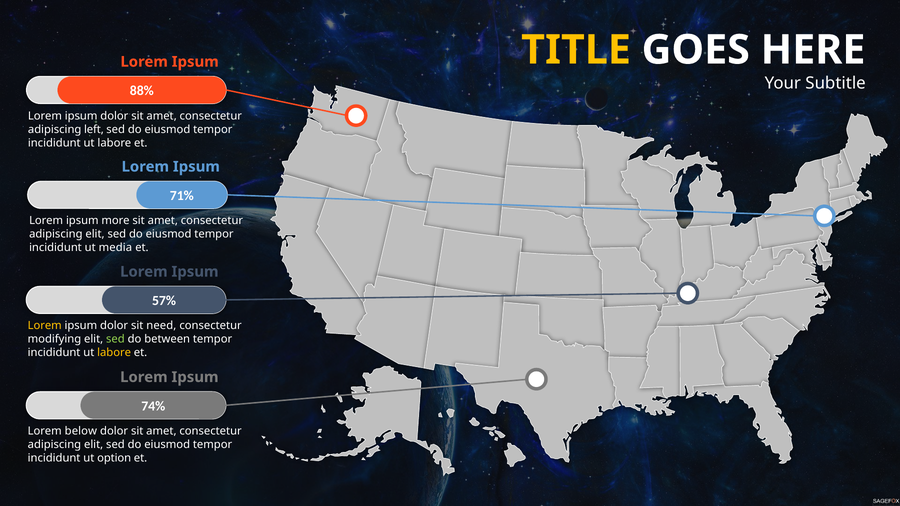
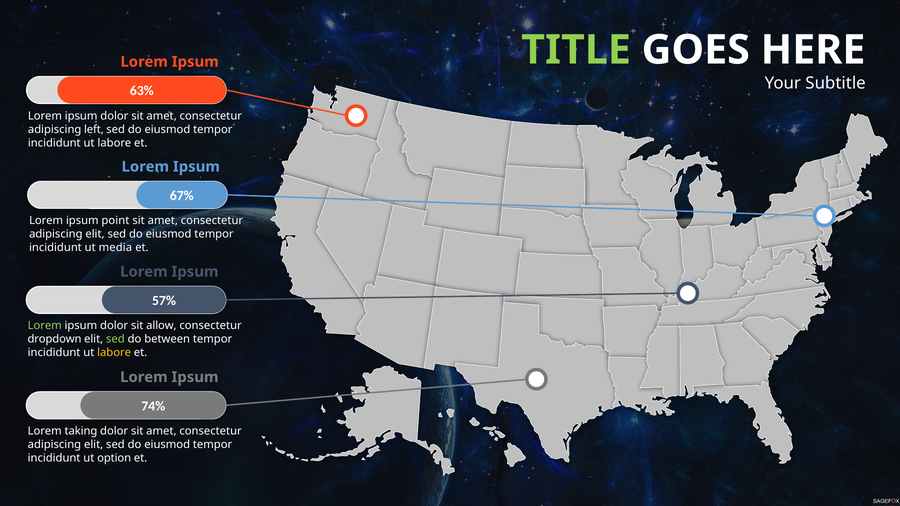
TITLE colour: yellow -> light green (576, 50)
88%: 88% -> 63% (142, 91)
71%: 71% -> 67% (182, 196)
more: more -> point (115, 221)
Lorem colour: yellow -> light green (45, 326)
need: need -> allow (161, 326)
modifying: modifying -> dropdown (55, 339)
below: below -> taking (81, 431)
